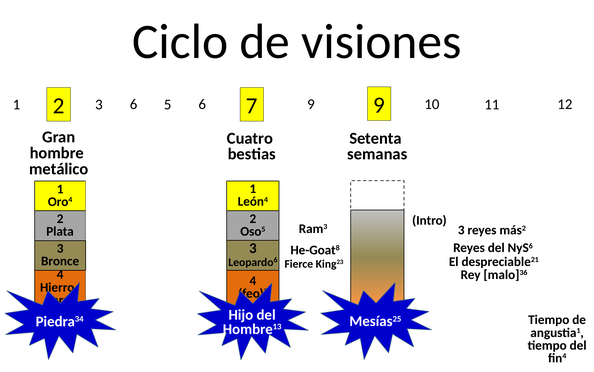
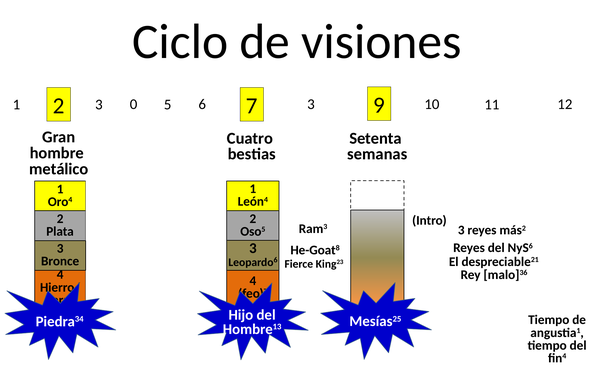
3 6: 6 -> 0 (134, 104)
7 9: 9 -> 3 (311, 104)
